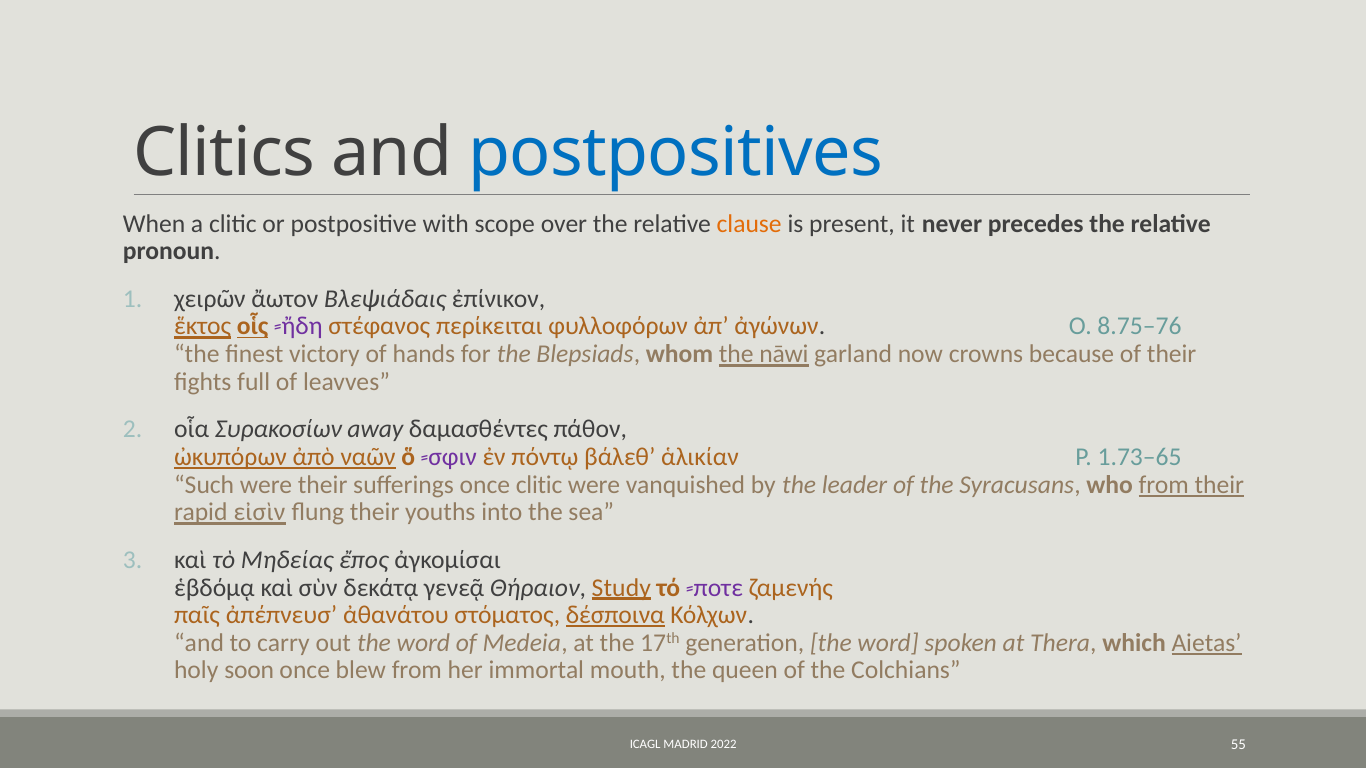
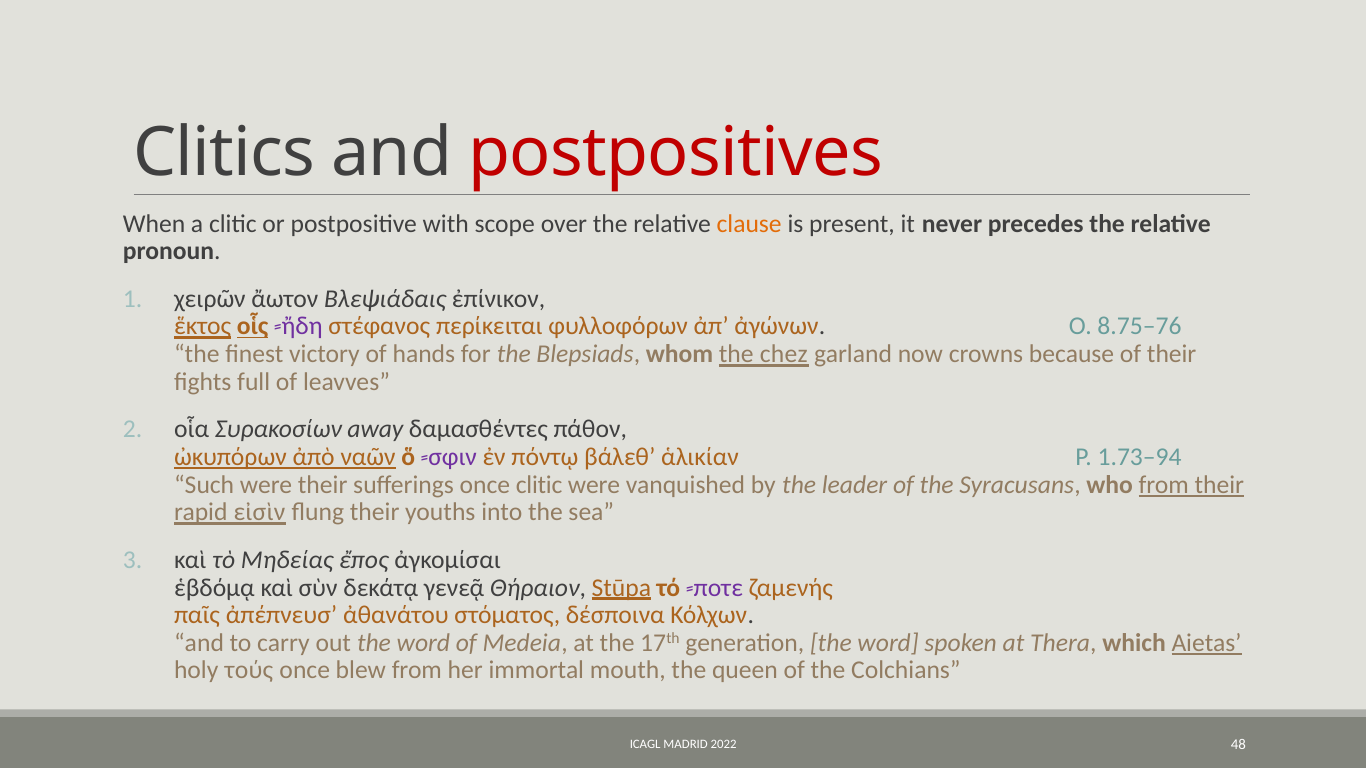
postpositives colour: blue -> red (676, 153)
nāwi: nāwi -> chez (784, 354)
1.73–65: 1.73–65 -> 1.73–94 (1140, 457)
Study: Study -> Stūpa (621, 588)
δέσποινα underline: present -> none (615, 616)
soon: soon -> τούς (249, 671)
55: 55 -> 48 (1238, 745)
